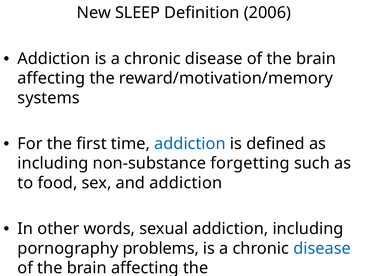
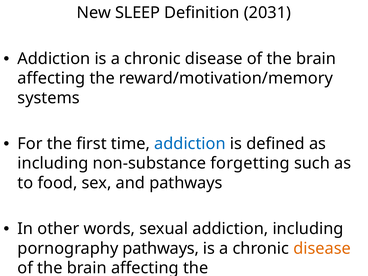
2006: 2006 -> 2031 (267, 13)
and addiction: addiction -> pathways (186, 183)
pornography problems: problems -> pathways (161, 248)
disease colour: blue -> orange (322, 248)
